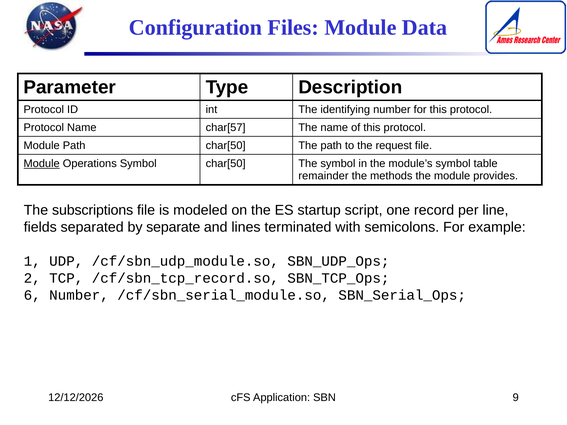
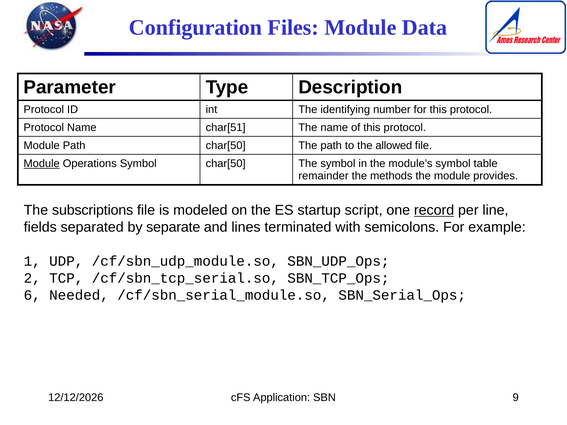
char[57: char[57 -> char[51 (226, 128)
request: request -> allowed (394, 146)
record underline: none -> present (434, 210)
/cf/sbn_tcp_record.so: /cf/sbn_tcp_record.so -> /cf/sbn_tcp_serial.so (185, 278)
6 Number: Number -> Needed (79, 295)
